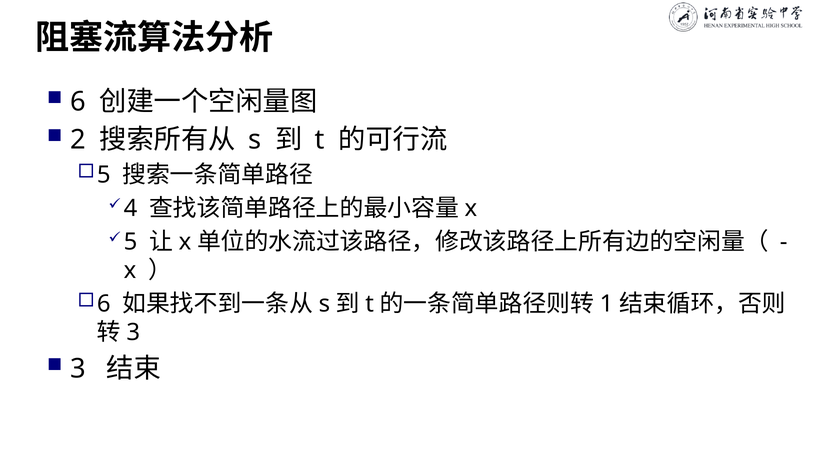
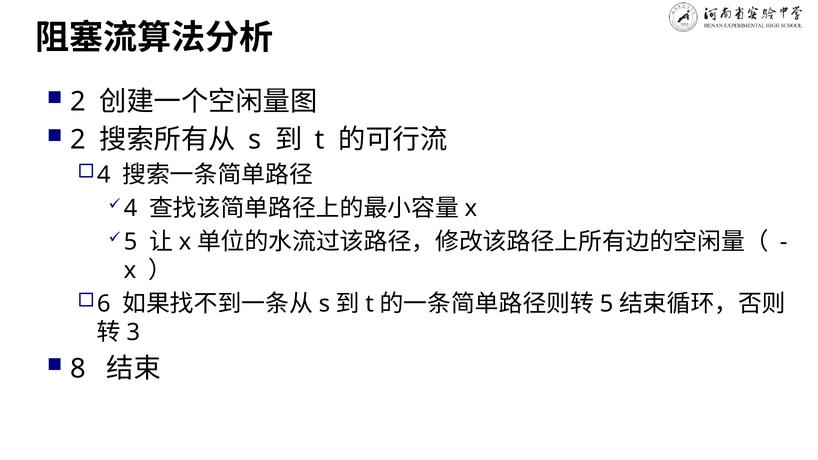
6: 6 -> 2 (78, 102)
5: 5 -> 4 (104, 175)
1: 1 -> 5 (607, 304)
3: 3 -> 8 (78, 369)
